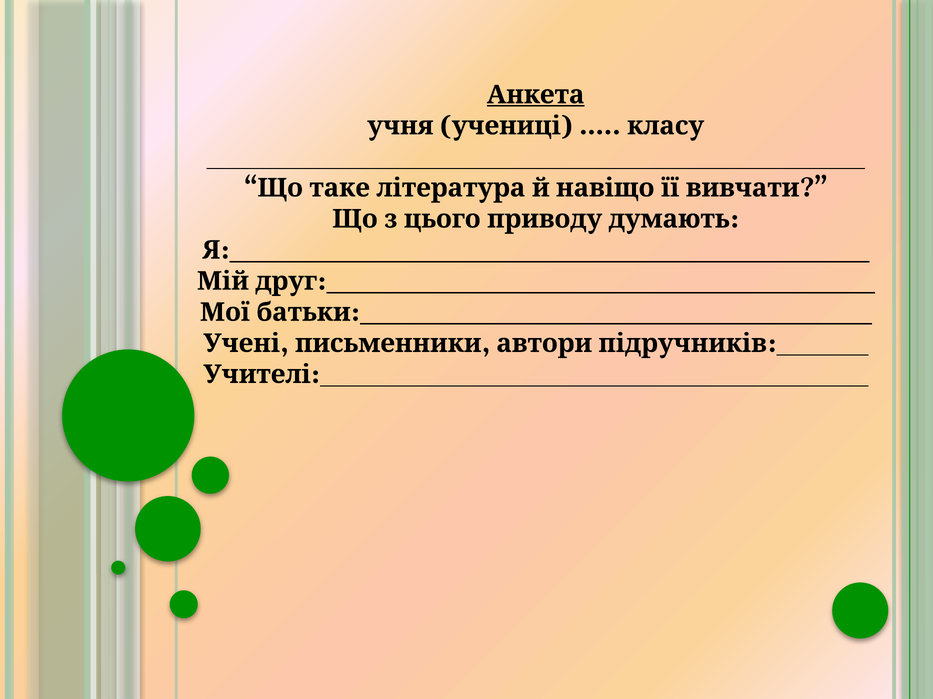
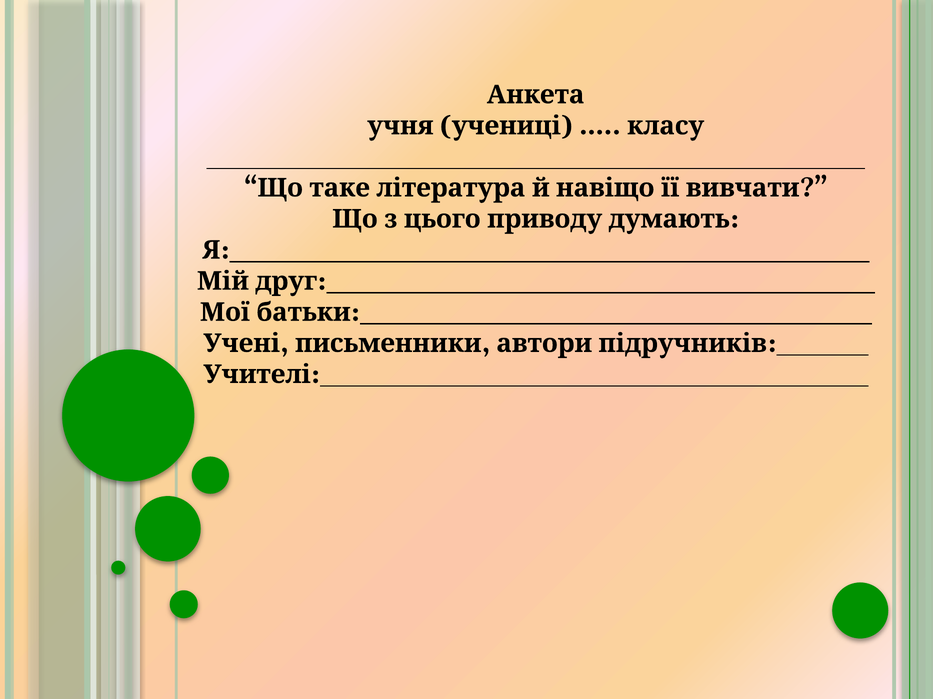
Анкета underline: present -> none (536, 95)
